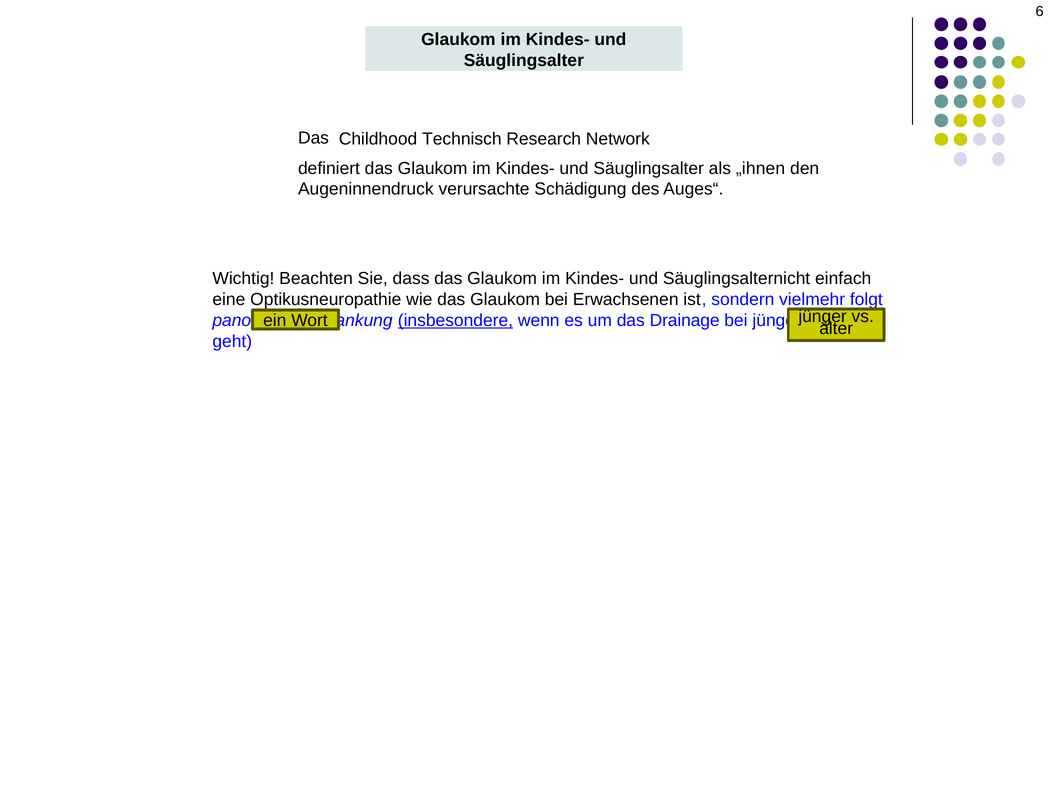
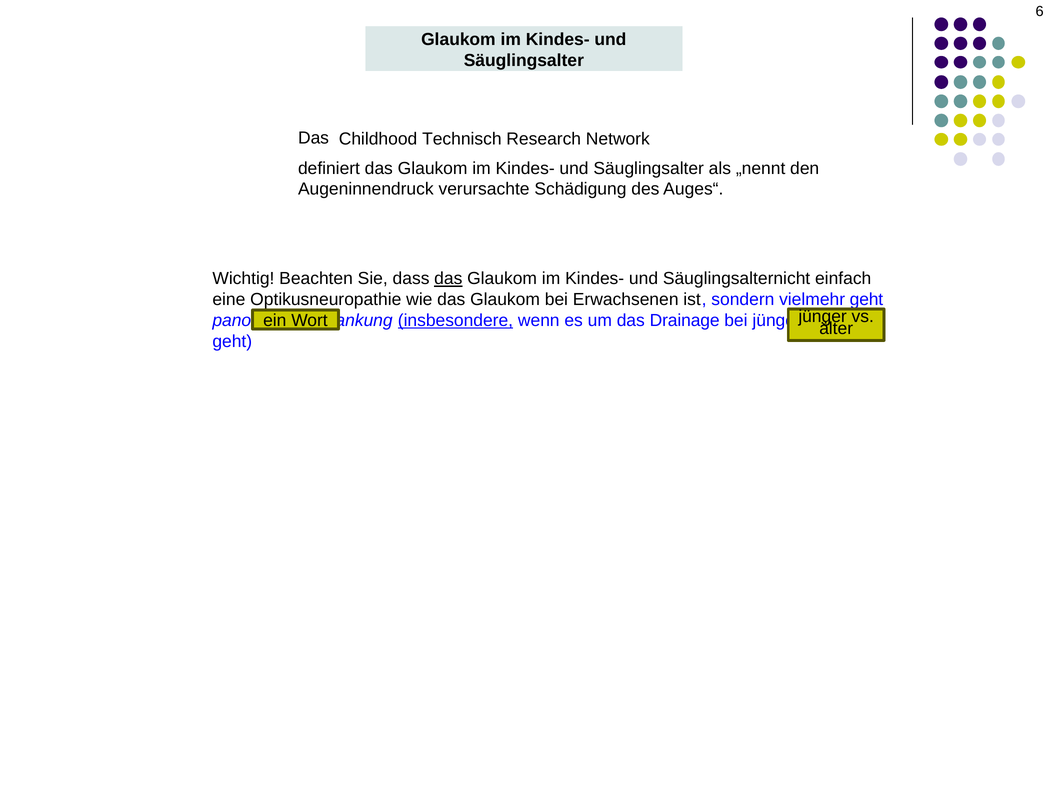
„ihnen: „ihnen -> „nennt (761, 168)
das underline: none -> present (448, 279)
vielmehr folgt: folgt -> geht (866, 300)
